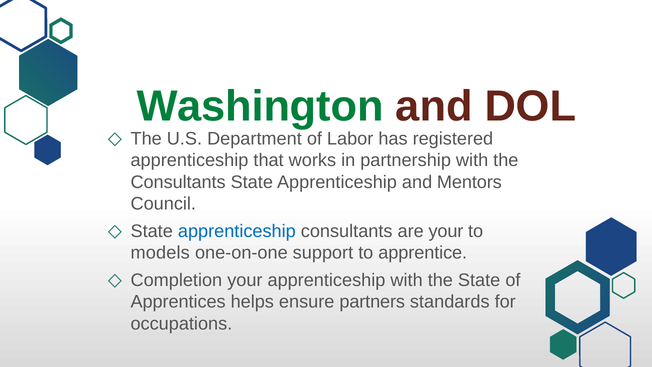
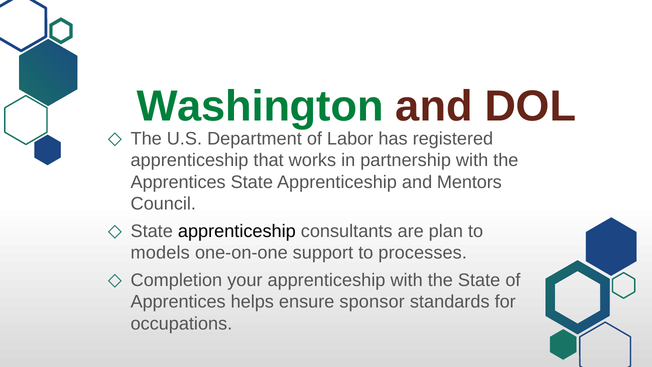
Consultants: Consultants -> Apprentices (178, 182)
apprenticeship colour: blue -> black (237, 231)
are your: your -> plan (446, 231)
apprentice: apprentice -> processes (423, 253)
partners: partners -> sponsor (372, 302)
